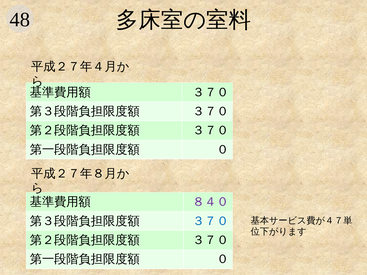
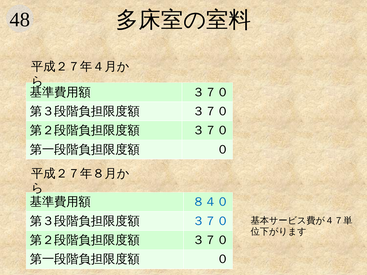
８４０ colour: purple -> blue (211, 202)
